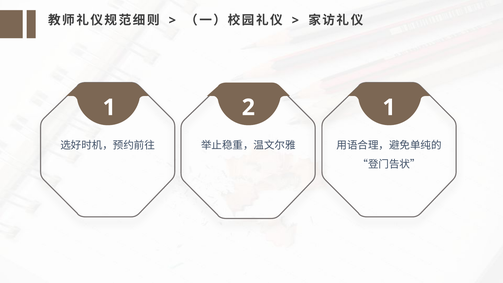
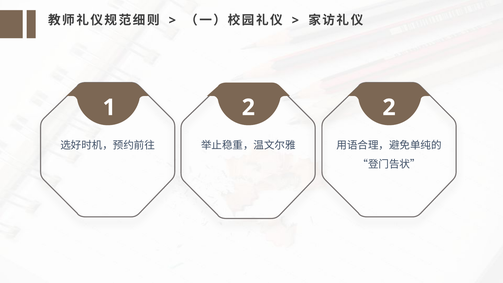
2 1: 1 -> 2 (389, 107)
